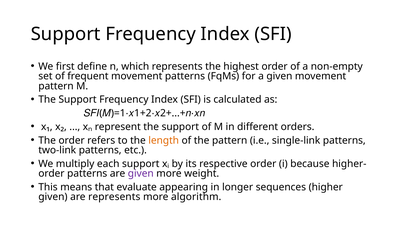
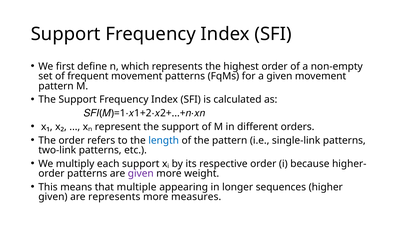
length colour: orange -> blue (164, 141)
evaluate: evaluate -> multiple (137, 187)
algorithm: algorithm -> measures (196, 197)
